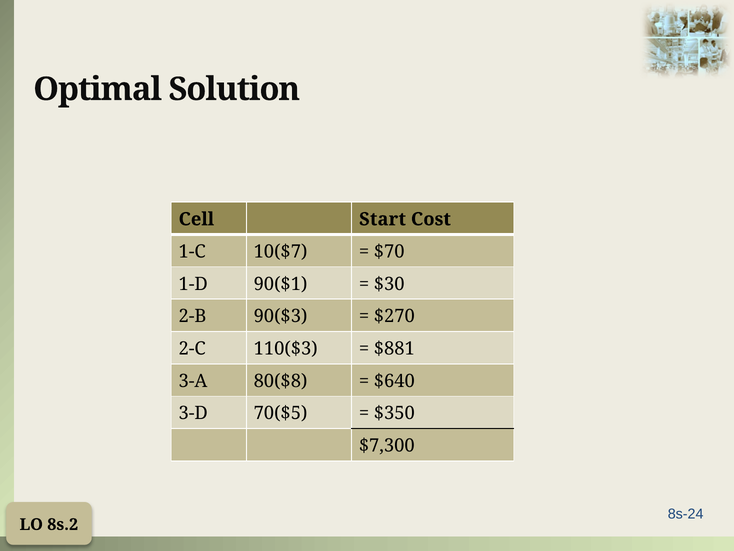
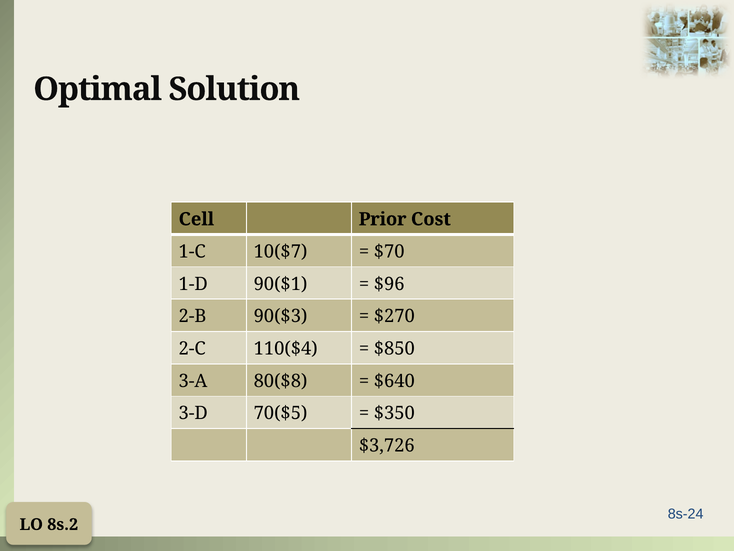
Start: Start -> Prior (383, 219)
$30: $30 -> $96 (389, 284)
110($3: 110($3 -> 110($4 (286, 348)
$881: $881 -> $850 (394, 348)
$7,300: $7,300 -> $3,726 (387, 445)
